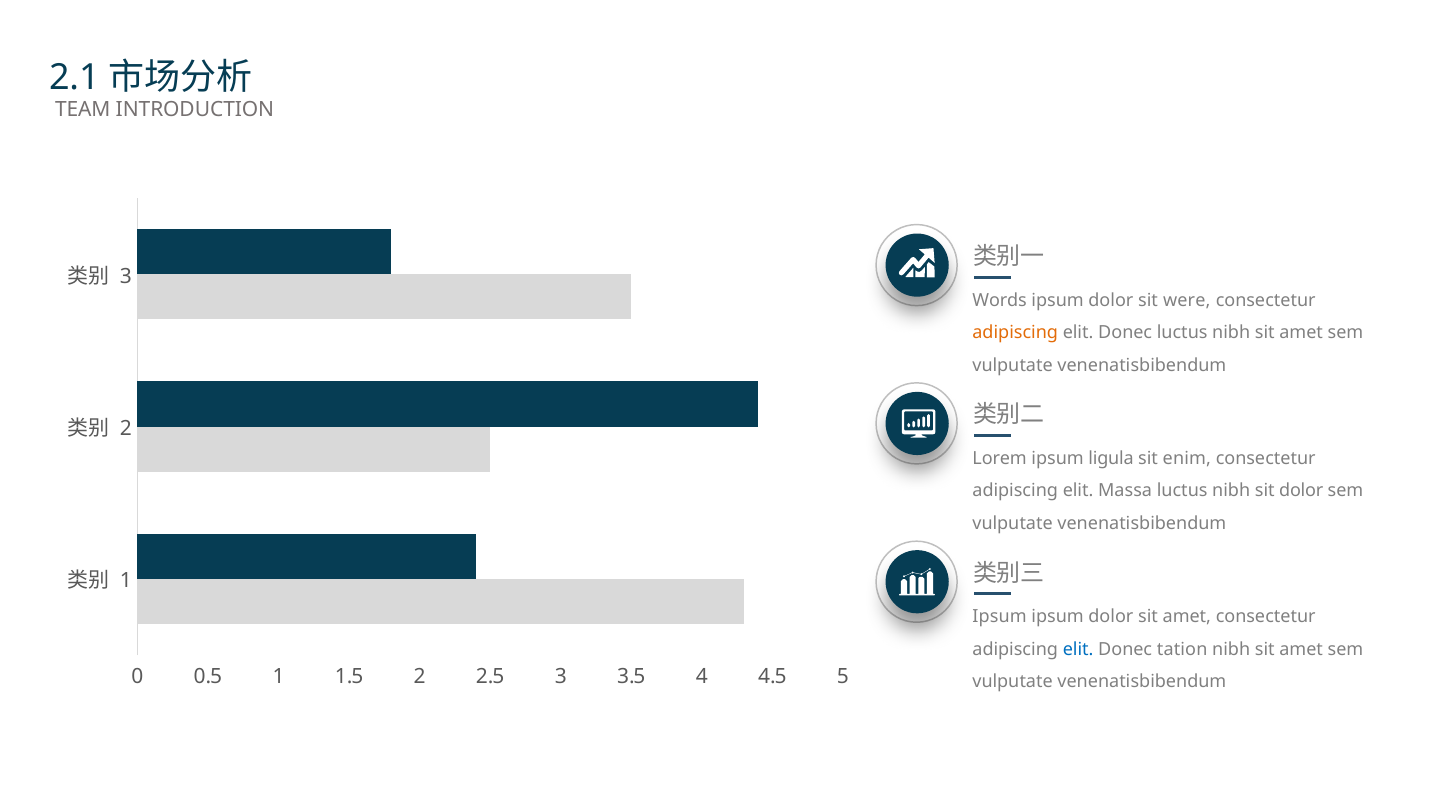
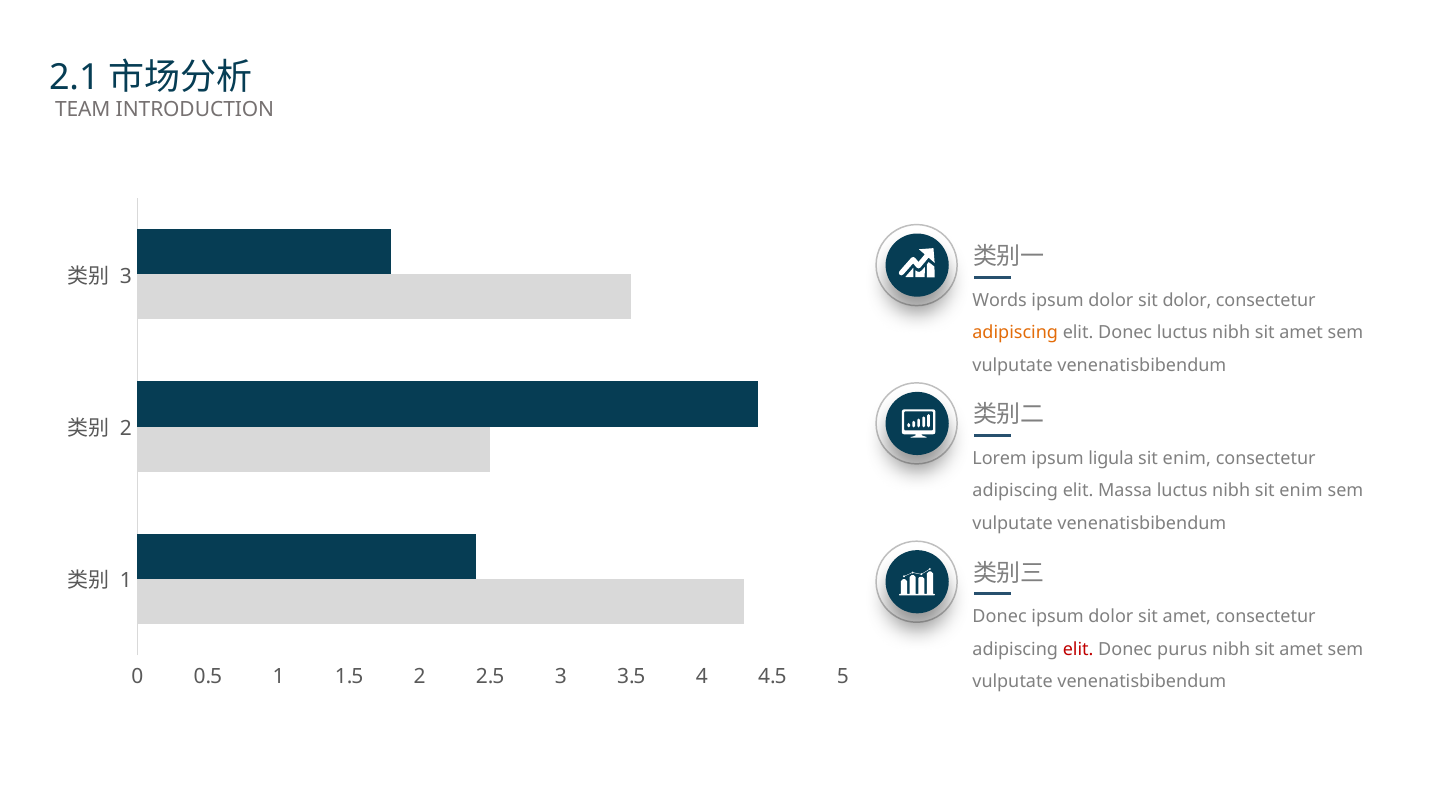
sit were: were -> dolor (1187, 300)
nibh sit dolor: dolor -> enim (1301, 491)
Ipsum: Ipsum -> Donec (1000, 617)
elit colour: blue -> red (1078, 649)
tation: tation -> purus (1182, 649)
